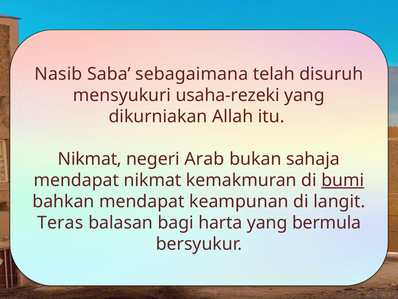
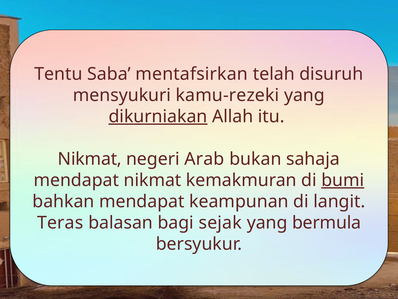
Nasib: Nasib -> Tentu (58, 74)
sebagaimana: sebagaimana -> mentafsirkan (192, 74)
usaha-rezeki: usaha-rezeki -> kamu-rezeki (227, 95)
dikurniakan underline: none -> present (158, 116)
harta: harta -> sejak (220, 222)
